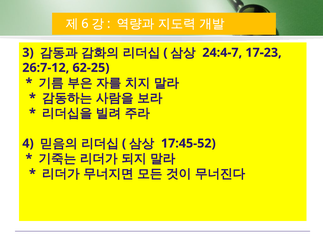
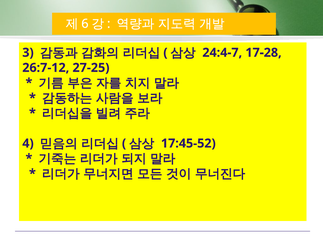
17-23: 17-23 -> 17-28 (264, 52)
62-25: 62-25 -> 27-25 (91, 68)
